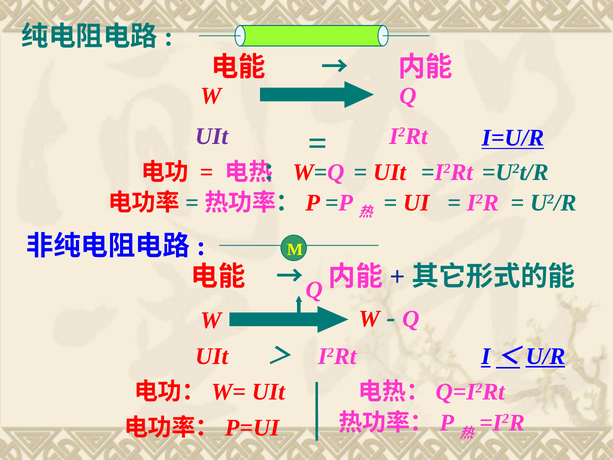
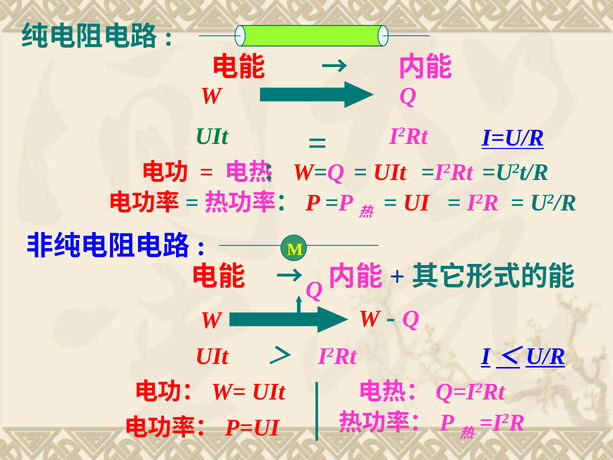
UIt colour: purple -> green (212, 136)
